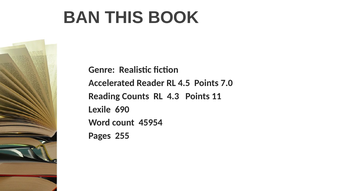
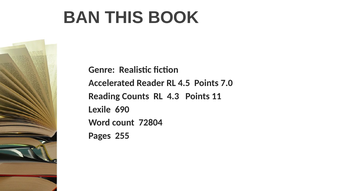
45954: 45954 -> 72804 (151, 122)
